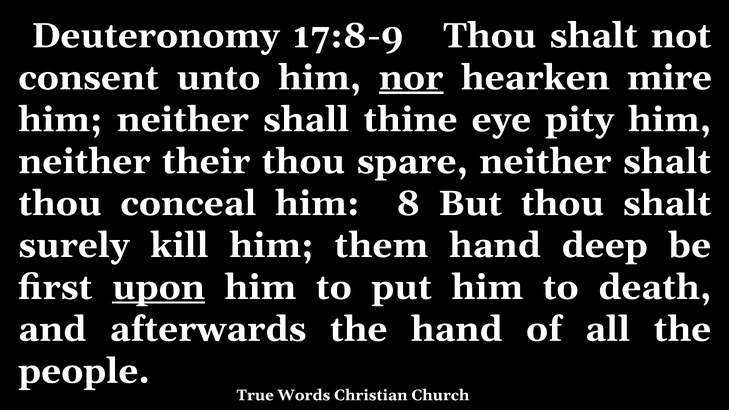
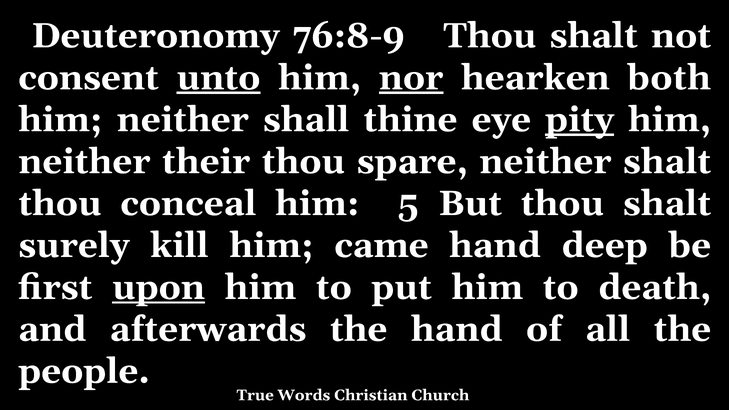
17:8-9: 17:8-9 -> 76:8-9 (348, 36)
unto underline: none -> present (219, 78)
mire: mire -> both (669, 78)
pity underline: none -> present (580, 120)
8: 8 -> 5 (408, 204)
them: them -> came (381, 246)
